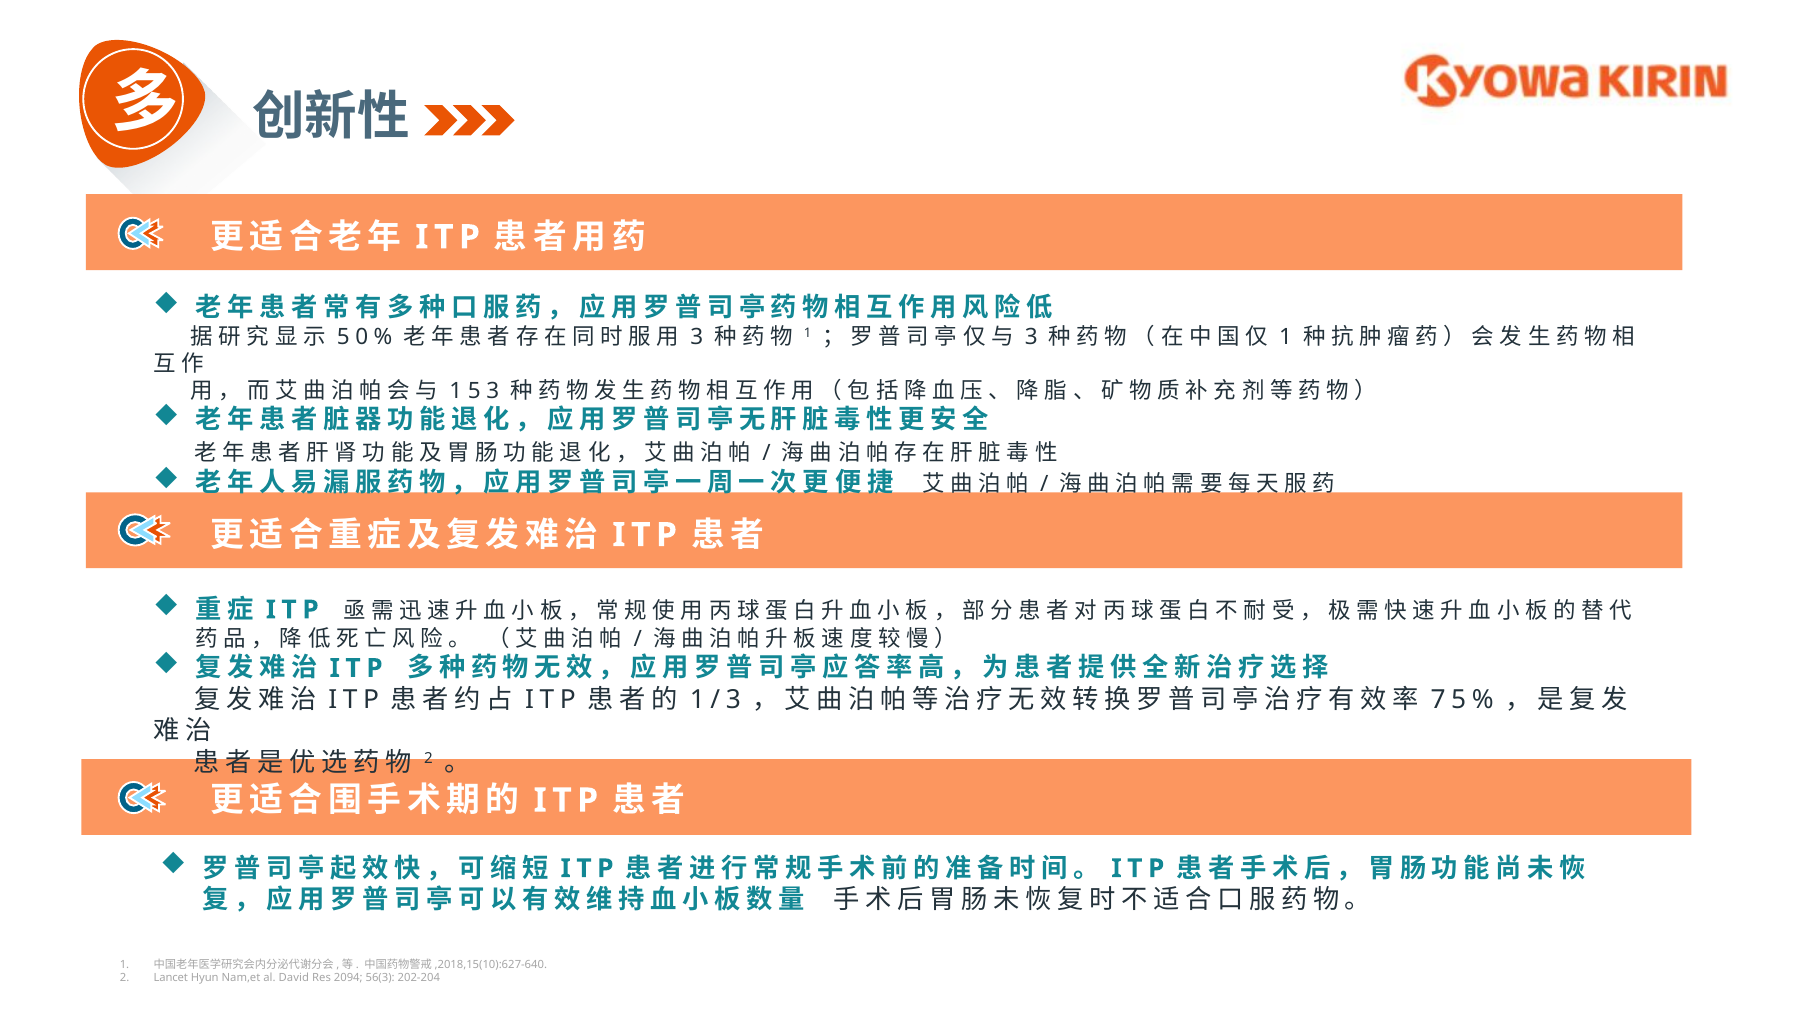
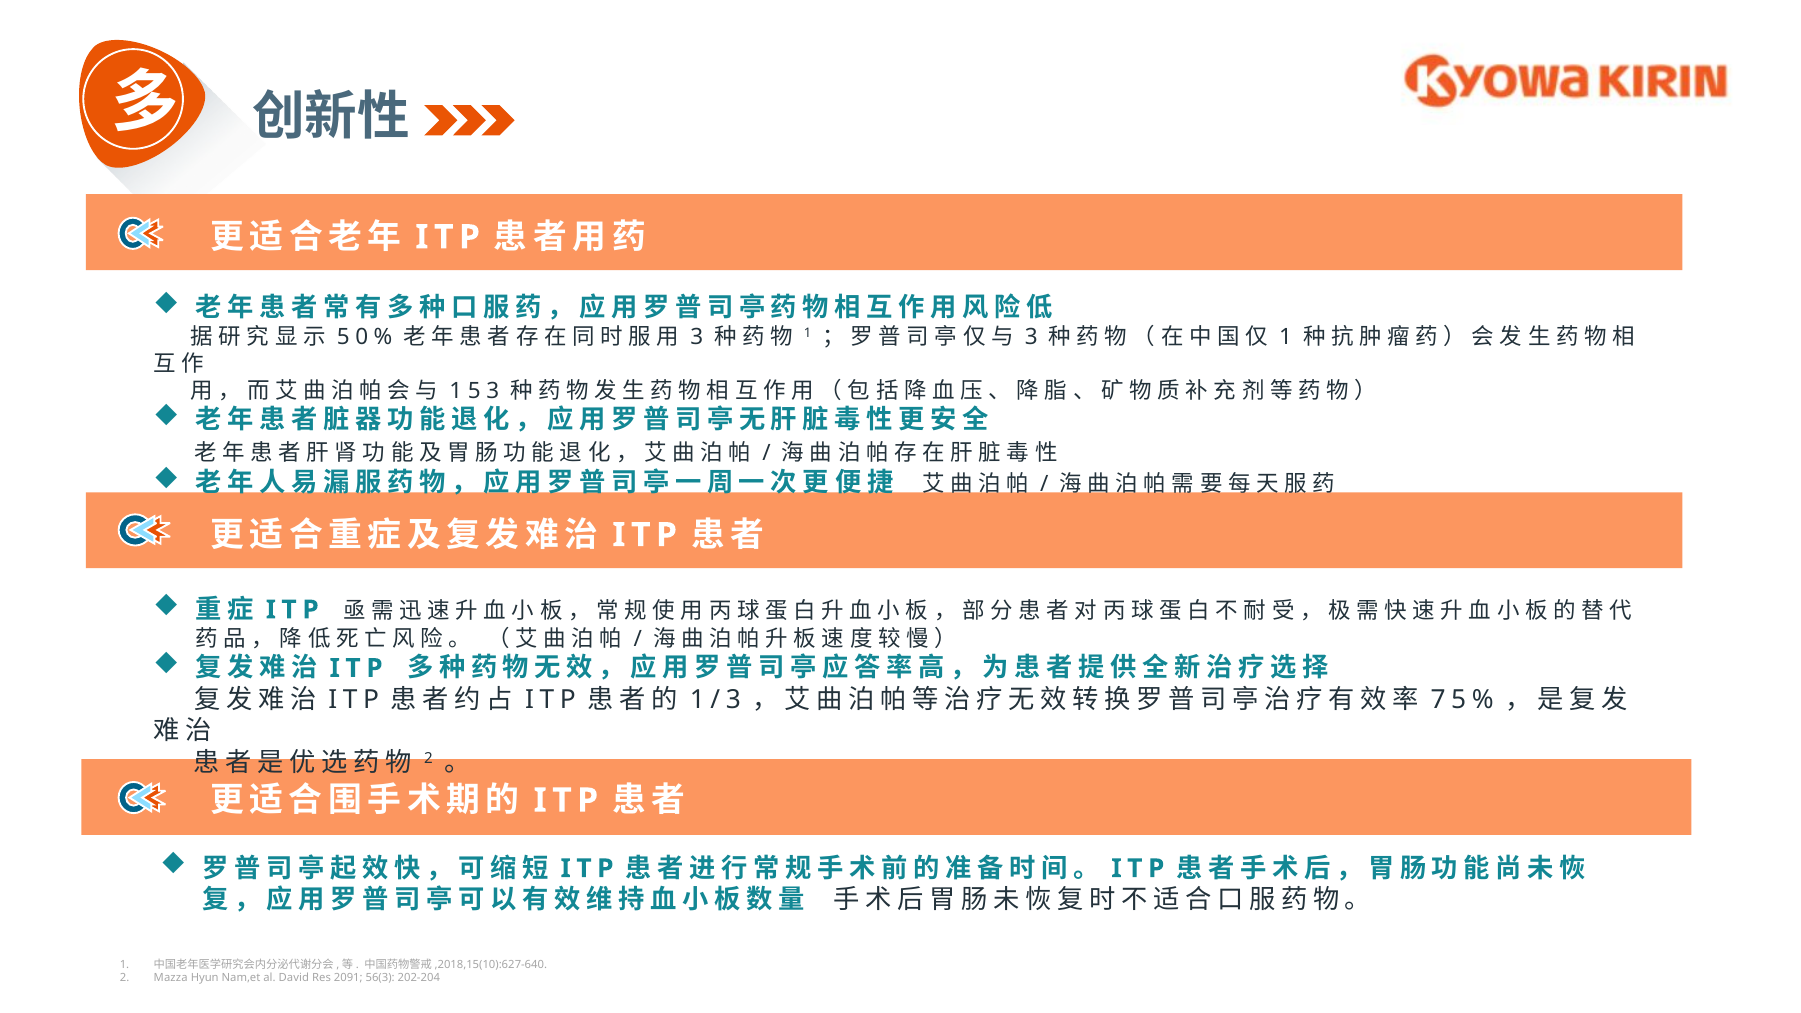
Lancet: Lancet -> Mazza (171, 978)
2094: 2094 -> 2091 (348, 978)
